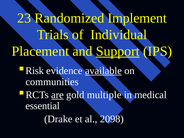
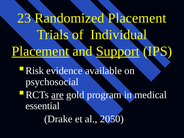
Randomized Implement: Implement -> Placement (137, 18)
Placement underline: none -> present (40, 51)
available underline: present -> none (103, 71)
communities: communities -> psychosocial (52, 82)
multiple: multiple -> program (104, 95)
2098: 2098 -> 2050 (112, 119)
